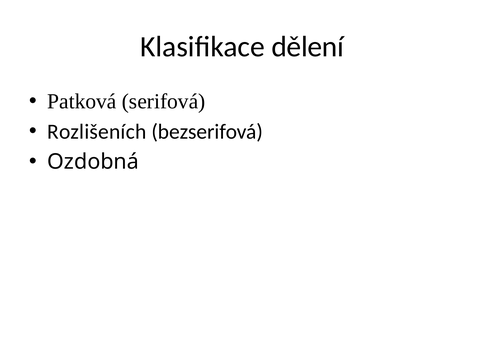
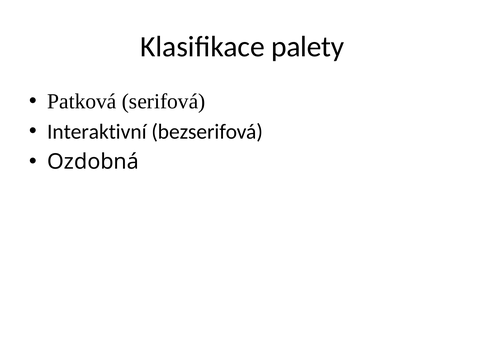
dělení: dělení -> palety (308, 47)
Rozlišeních: Rozlišeních -> Interaktivní (97, 132)
